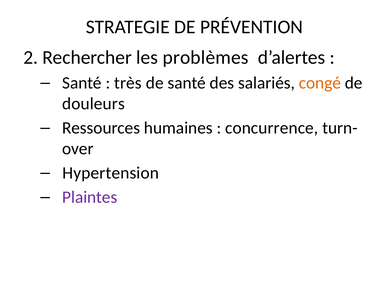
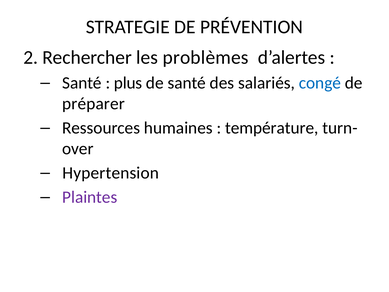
très: très -> plus (128, 83)
congé colour: orange -> blue (320, 83)
douleurs: douleurs -> préparer (94, 104)
concurrence: concurrence -> température (272, 128)
